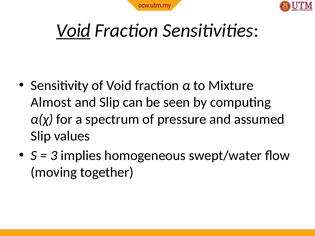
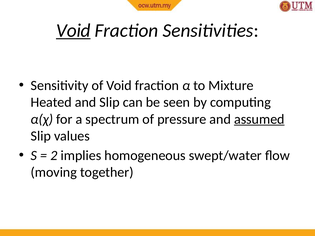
Almost: Almost -> Heated (51, 102)
assumed underline: none -> present (259, 119)
3: 3 -> 2 (54, 156)
